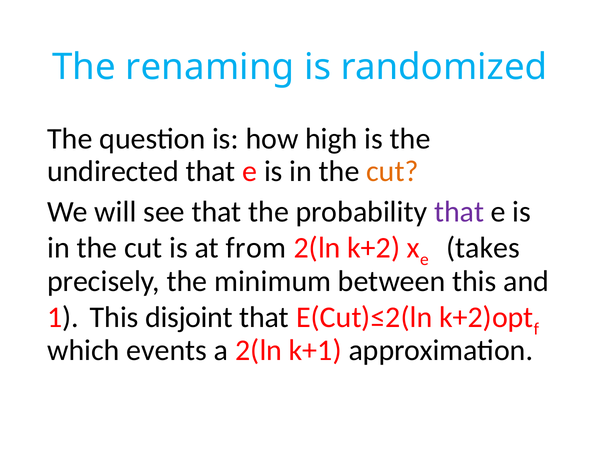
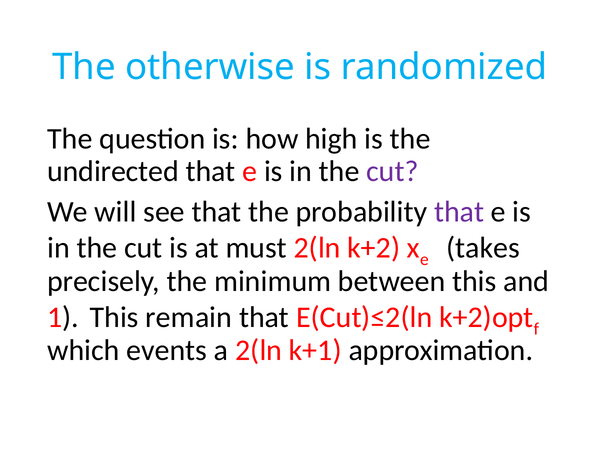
renaming: renaming -> otherwise (210, 67)
cut colour: orange -> purple (392, 171)
from: from -> must (256, 248)
disjoint: disjoint -> remain (189, 317)
